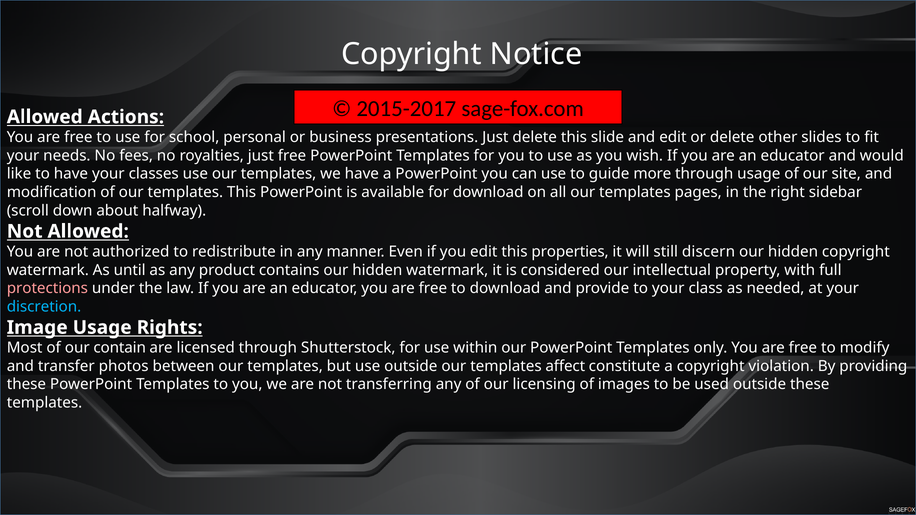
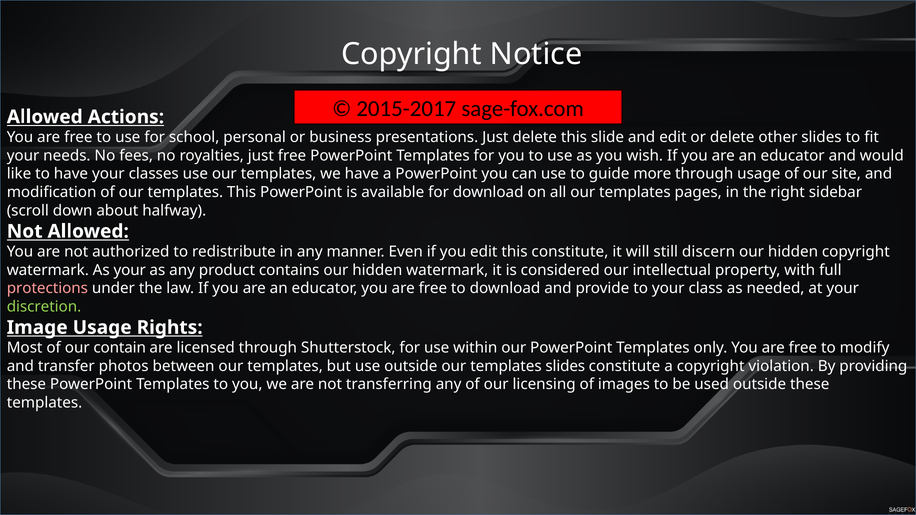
this properties: properties -> constitute (570, 252)
As until: until -> your (130, 270)
discretion colour: light blue -> light green (44, 307)
templates affect: affect -> slides (565, 366)
